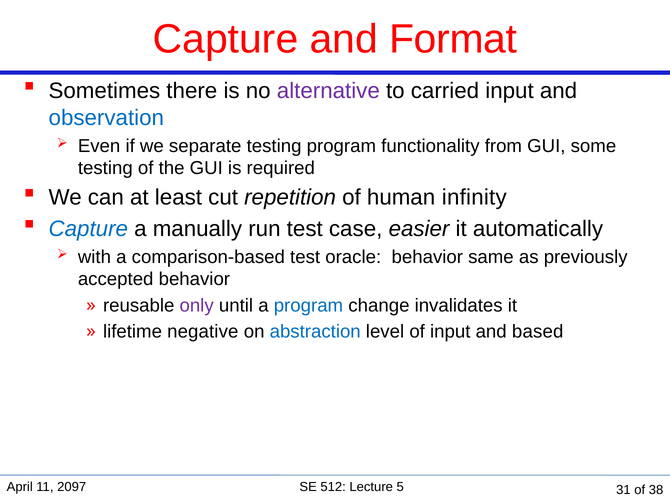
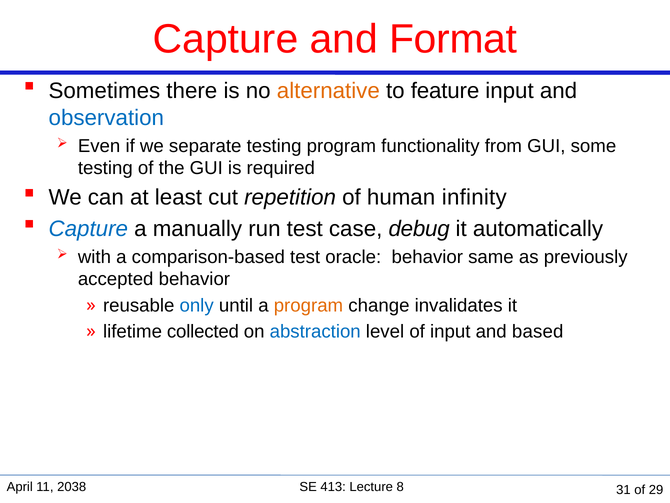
alternative colour: purple -> orange (328, 91)
carried: carried -> feature (445, 91)
easier: easier -> debug (419, 229)
only colour: purple -> blue (197, 305)
program colour: blue -> orange (308, 305)
negative: negative -> collected (203, 331)
2097: 2097 -> 2038 (72, 487)
512: 512 -> 413 (333, 487)
5: 5 -> 8 (400, 487)
38: 38 -> 29 (656, 489)
